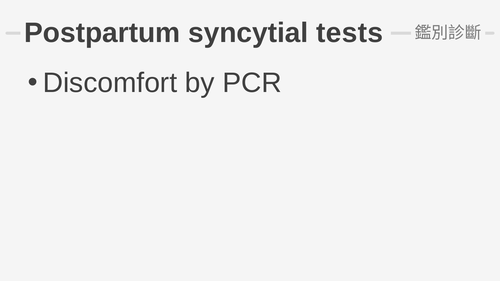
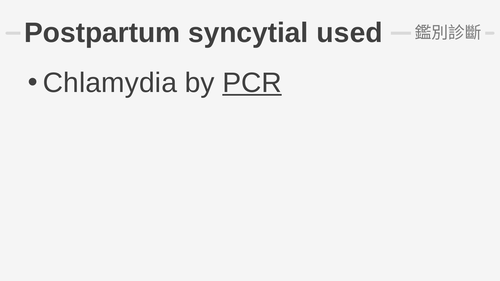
tests: tests -> used (350, 33)
Discomfort: Discomfort -> Chlamydia (110, 83)
PCR underline: none -> present (252, 83)
